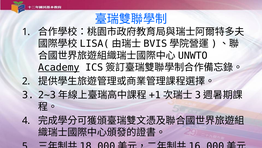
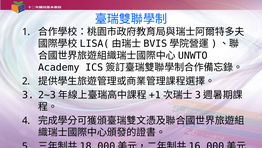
Academy underline: present -> none (59, 67)
